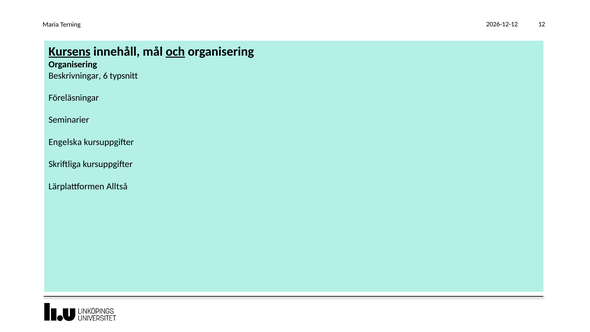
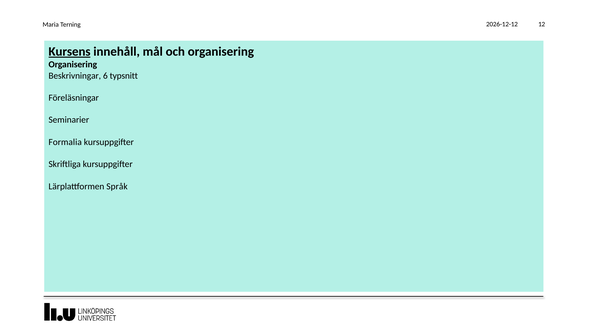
och underline: present -> none (175, 52)
Engelska: Engelska -> Formalia (65, 142)
Alltså: Alltså -> Språk (117, 186)
